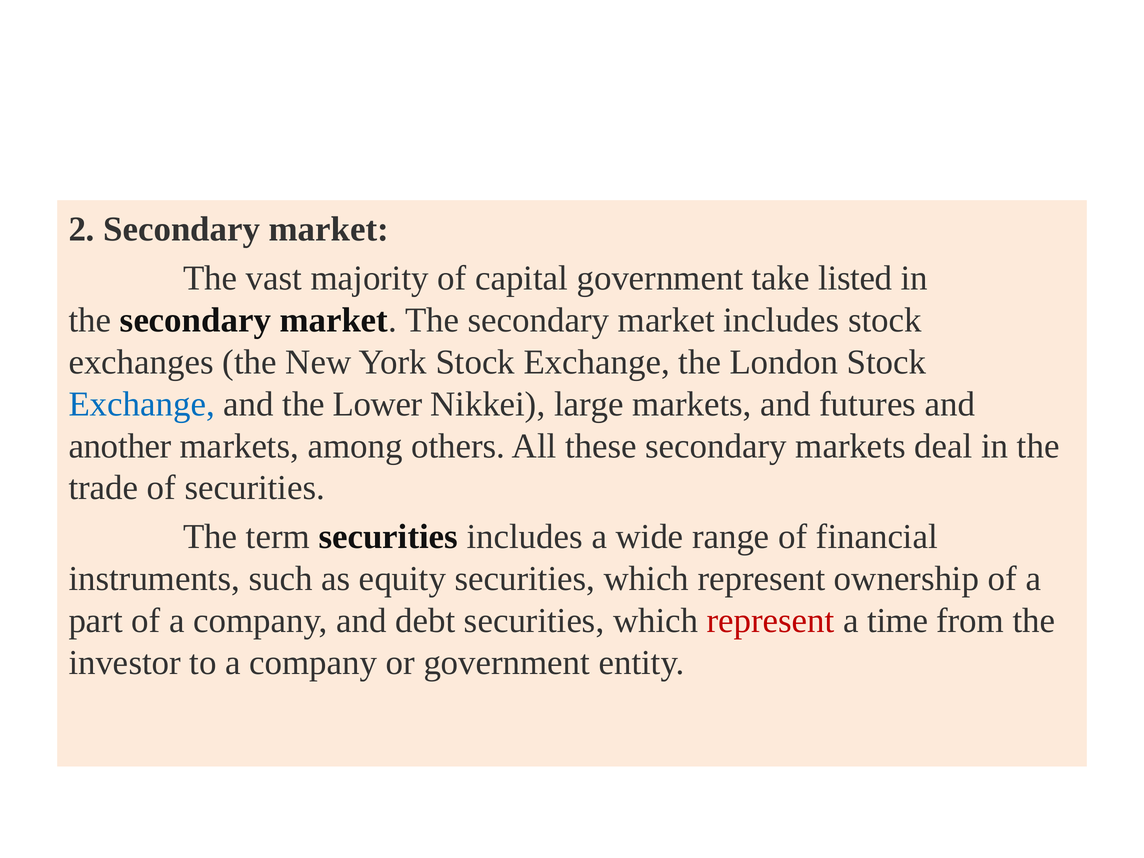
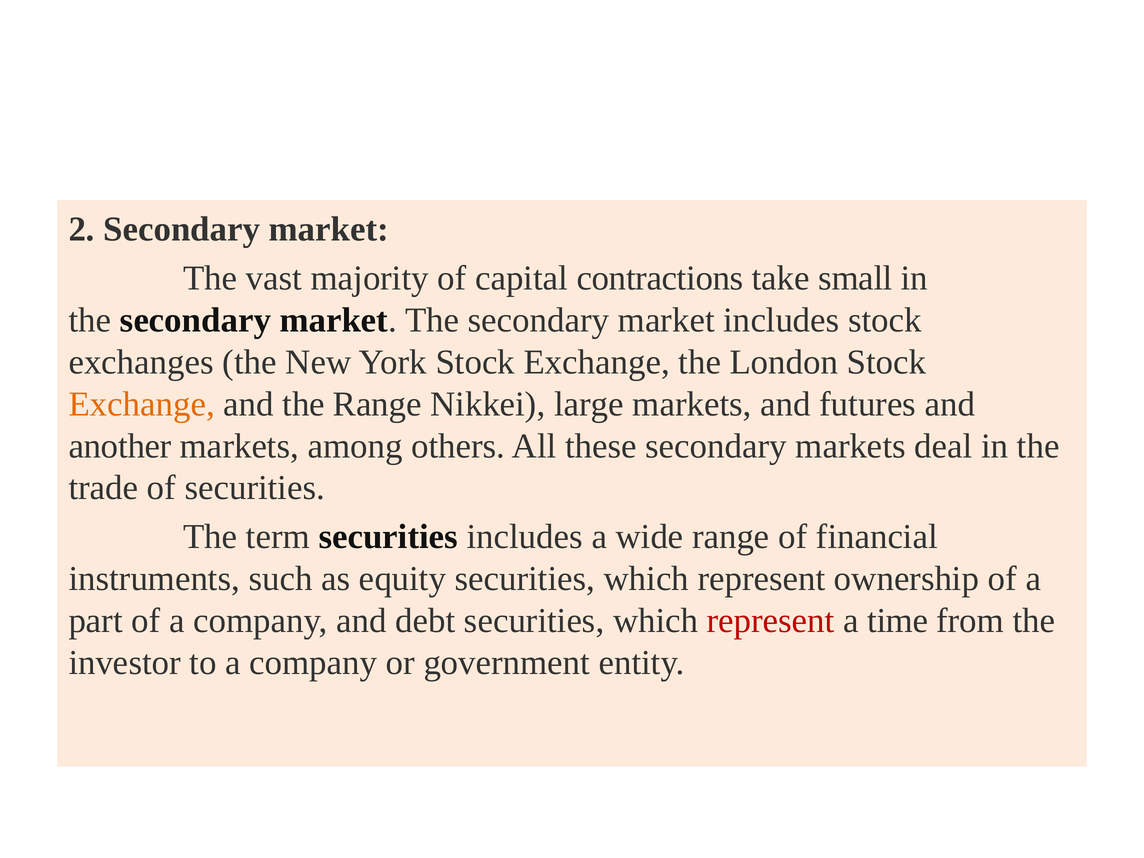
capital government: government -> contractions (660, 278)
listed: listed -> small (855, 278)
Exchange colour: blue -> orange (142, 404)
the Lower: Lower -> Range (377, 404)
